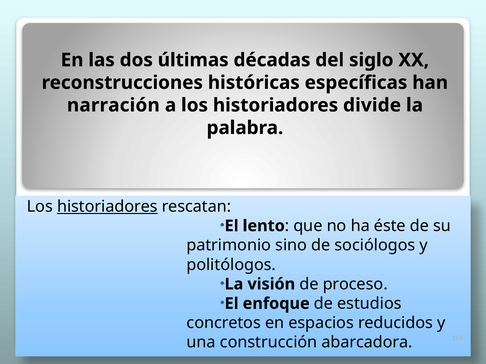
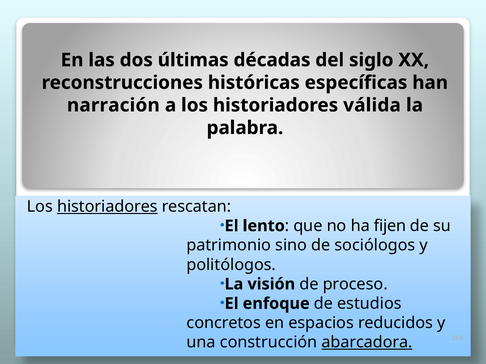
divide: divide -> válida (372, 105)
éste: éste -> fijen (390, 226)
abarcadora underline: none -> present (367, 343)
